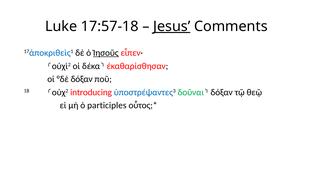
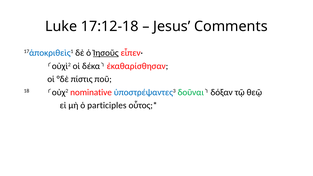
17:57-18: 17:57-18 -> 17:12-18 (110, 26)
Jesus underline: present -> none (172, 26)
°δὲ δόξαν: δόξαν -> πίστις (82, 79)
introducing: introducing -> nominative (91, 92)
